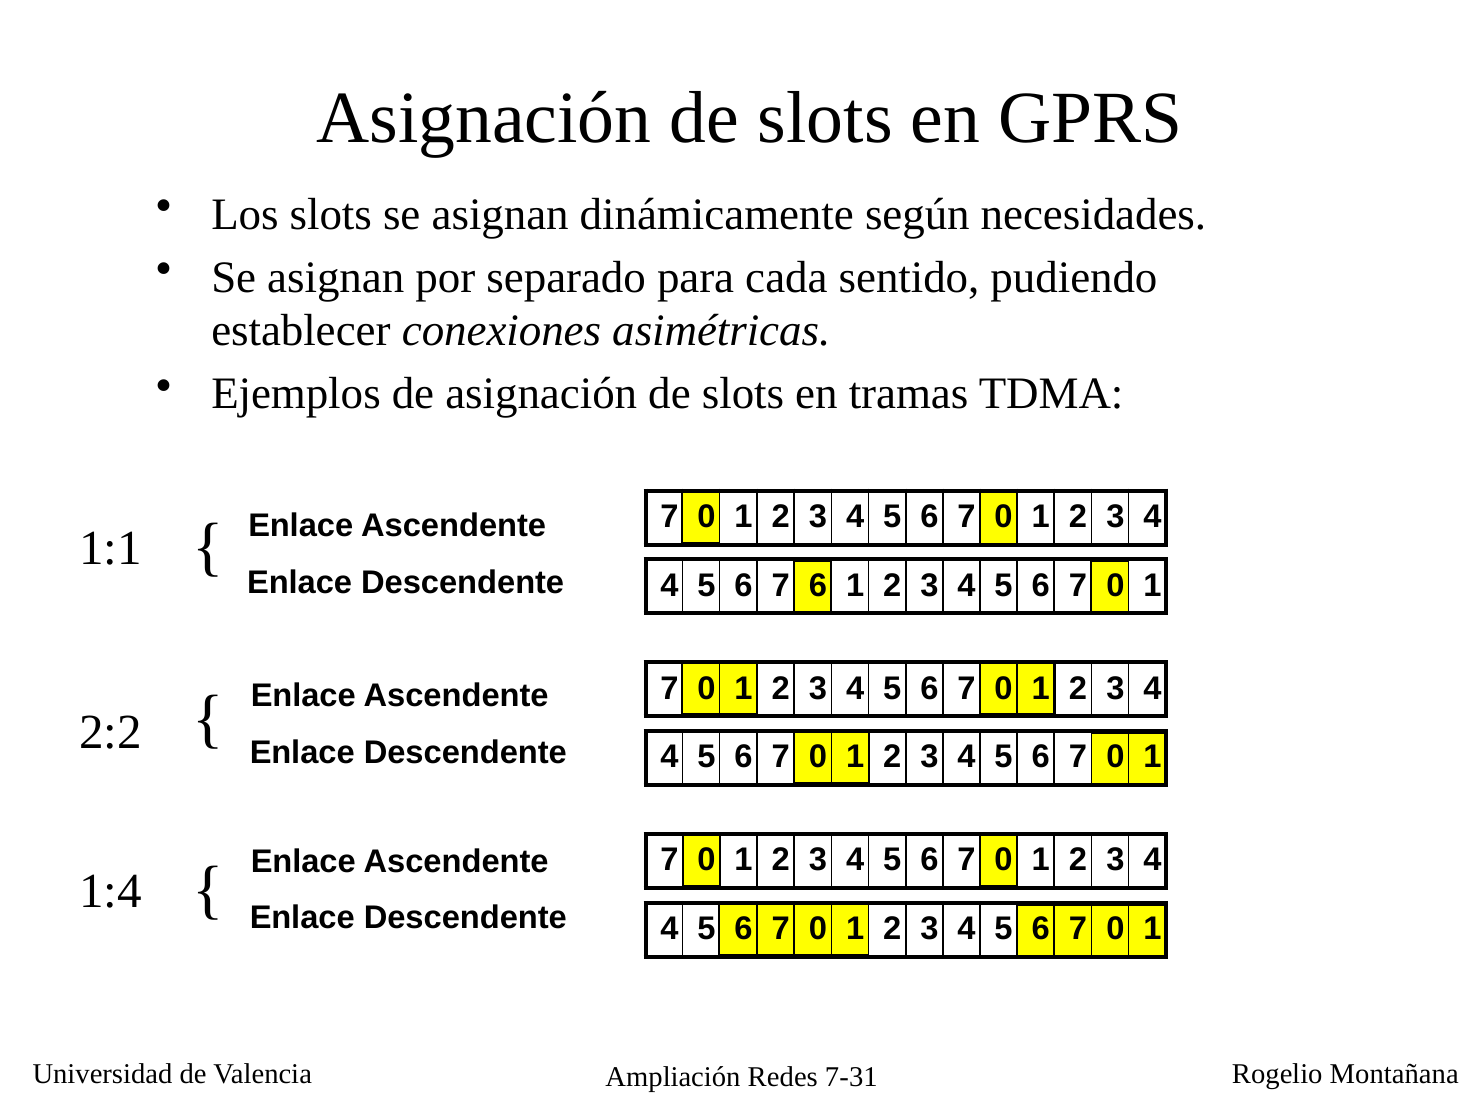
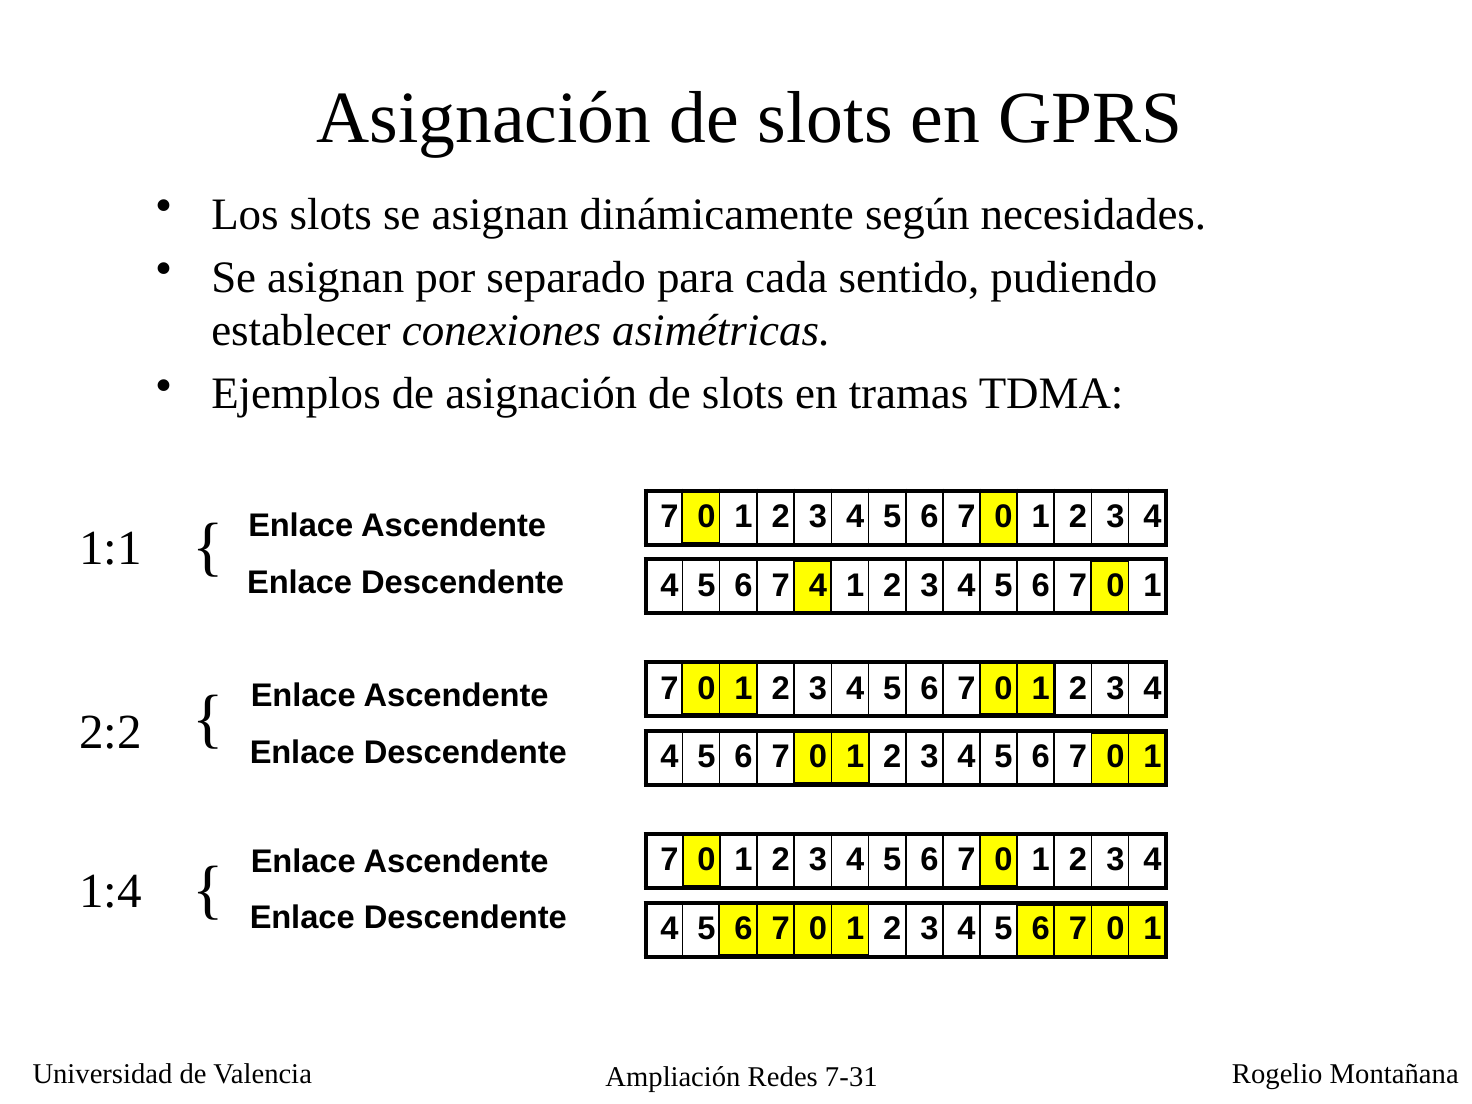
7 6: 6 -> 4 (818, 585)
